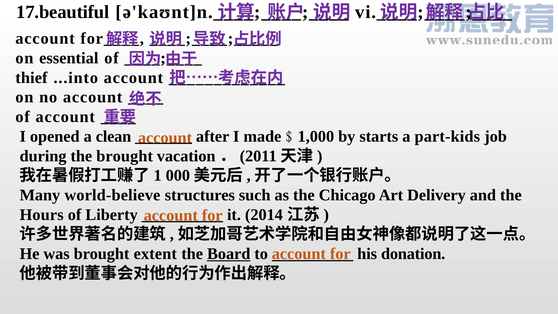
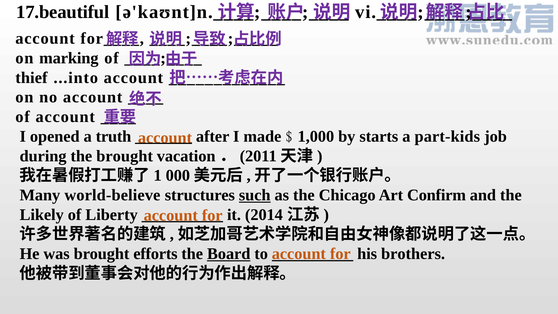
essential: essential -> marking (69, 58)
clean: clean -> truth (114, 136)
such underline: none -> present (255, 195)
Delivery: Delivery -> Confirm (437, 195)
Hours: Hours -> Likely (42, 215)
extent: extent -> efforts (155, 254)
donation: donation -> brothers (413, 254)
